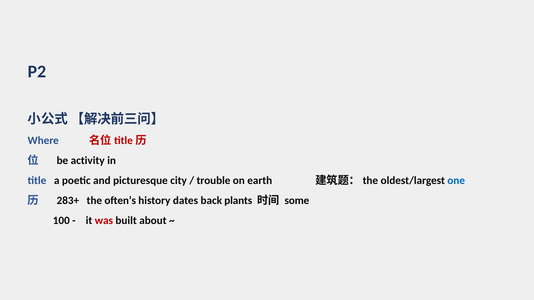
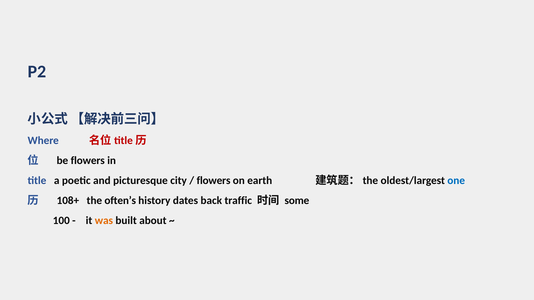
be activity: activity -> flowers (88, 161)
trouble: trouble -> flowers (214, 181)
283+: 283+ -> 108+ (68, 201)
plants: plants -> traffic (238, 201)
was colour: red -> orange (104, 221)
